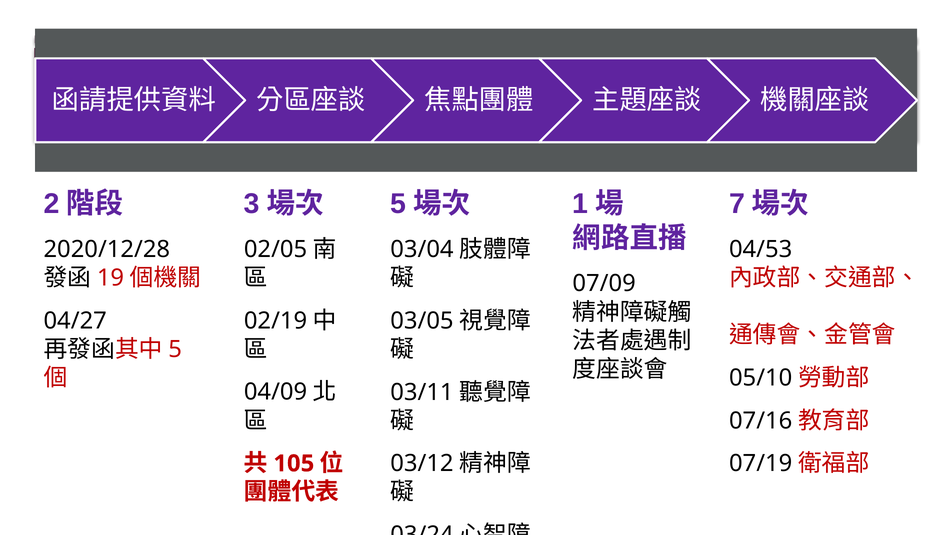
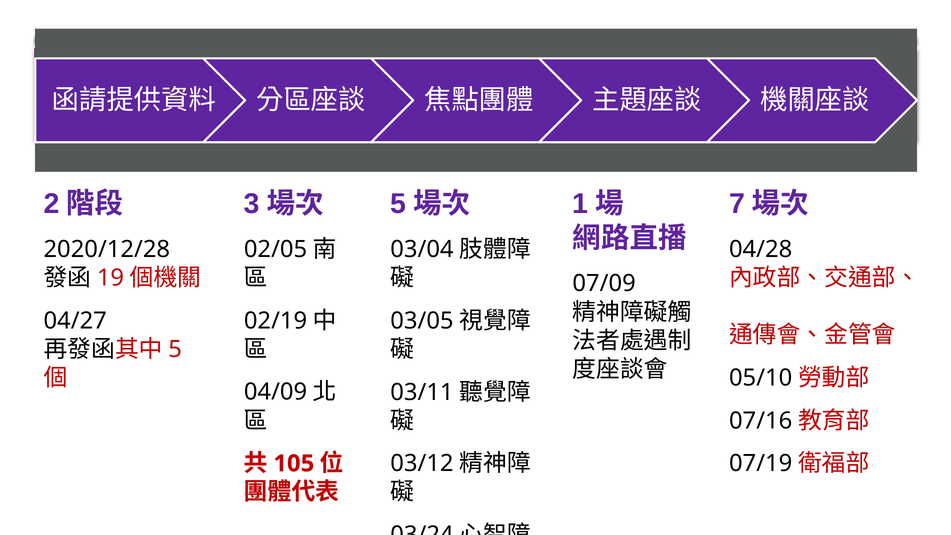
04/53: 04/53 -> 04/28 (761, 249)
